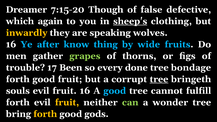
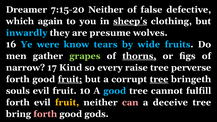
7:15-20 Though: Though -> Neither (106, 10)
inwardly colour: yellow -> light blue (27, 33)
speaking: speaking -> presume (110, 33)
after: after -> were (48, 44)
thing: thing -> tears (106, 44)
thorns underline: none -> present (139, 56)
trouble: trouble -> narrow (25, 68)
Been: Been -> Kind (71, 68)
done: done -> raise (136, 68)
bondage: bondage -> perverse (191, 68)
fruit underline: none -> present (70, 79)
fruit 16: 16 -> 10 (85, 91)
can colour: light green -> pink (130, 102)
wonder: wonder -> deceive (170, 102)
forth colour: yellow -> pink (45, 114)
